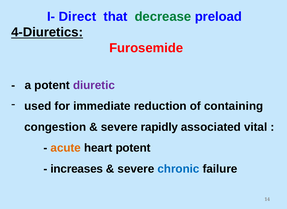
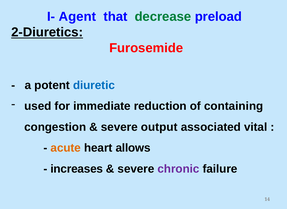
Direct: Direct -> Agent (77, 17)
4-Diuretics: 4-Diuretics -> 2-Diuretics (47, 32)
diuretic colour: purple -> blue (94, 85)
rapidly: rapidly -> output (159, 127)
heart potent: potent -> allows (133, 148)
chronic colour: blue -> purple (178, 169)
